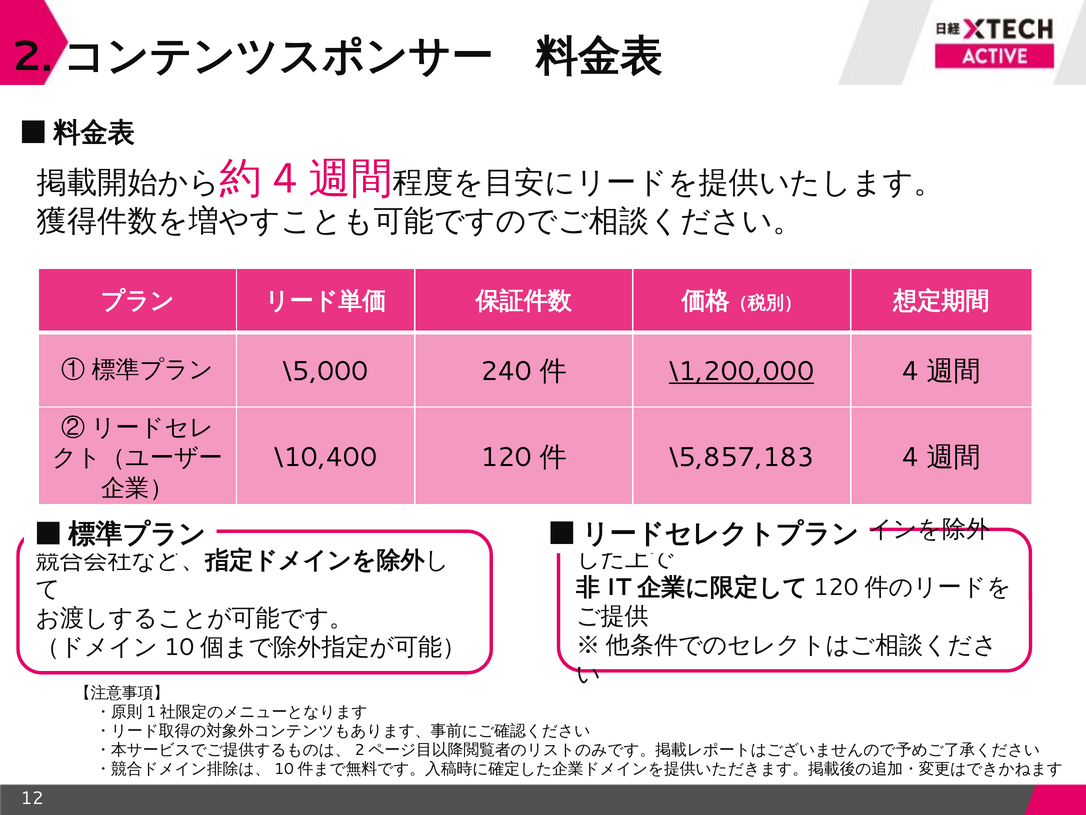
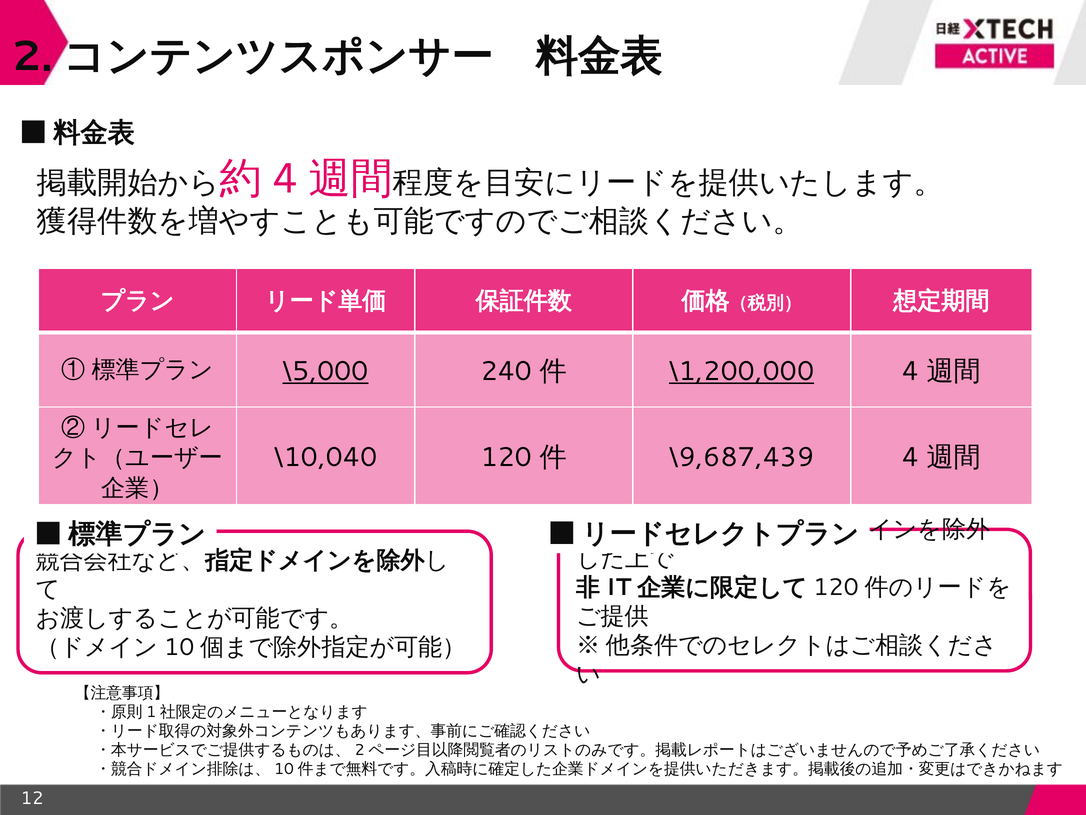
\5,000 underline: none -> present (326, 371)
\10,400: \10,400 -> \10,040 (326, 457)
\5,857,183: \5,857,183 -> \9,687,439 (742, 457)
